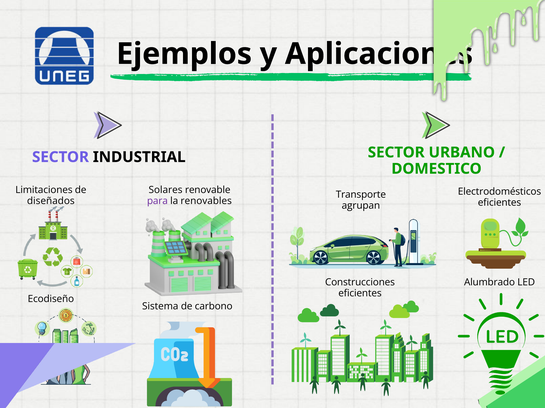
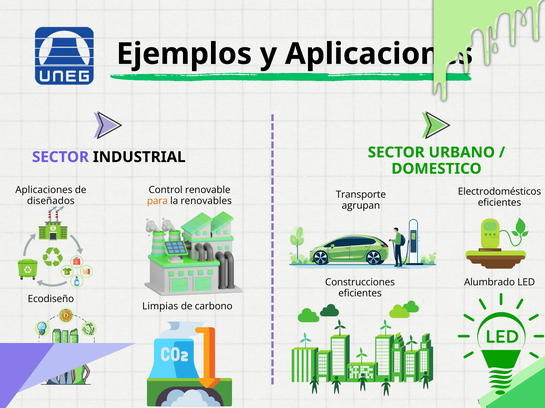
Limitaciones: Limitaciones -> Aplicaciones (44, 190)
Solares: Solares -> Control (166, 190)
para colour: purple -> orange (157, 201)
Sistema: Sistema -> Limpias (160, 307)
